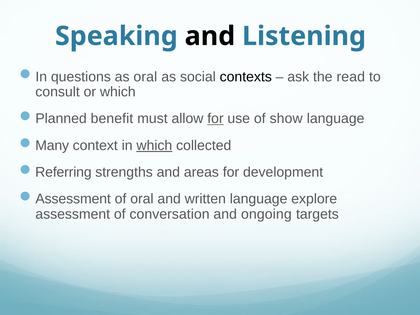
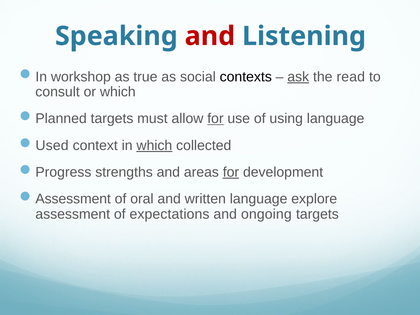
and colour: black -> red (210, 36)
questions: questions -> workshop (81, 77)
as oral: oral -> true (145, 77)
ask underline: none -> present (298, 77)
Planned benefit: benefit -> targets (112, 119)
show: show -> using (286, 119)
Many: Many -> Used (52, 145)
Referring: Referring -> Progress (63, 172)
for underline: none -> present (231, 172)
conversation: conversation -> expectations (170, 214)
